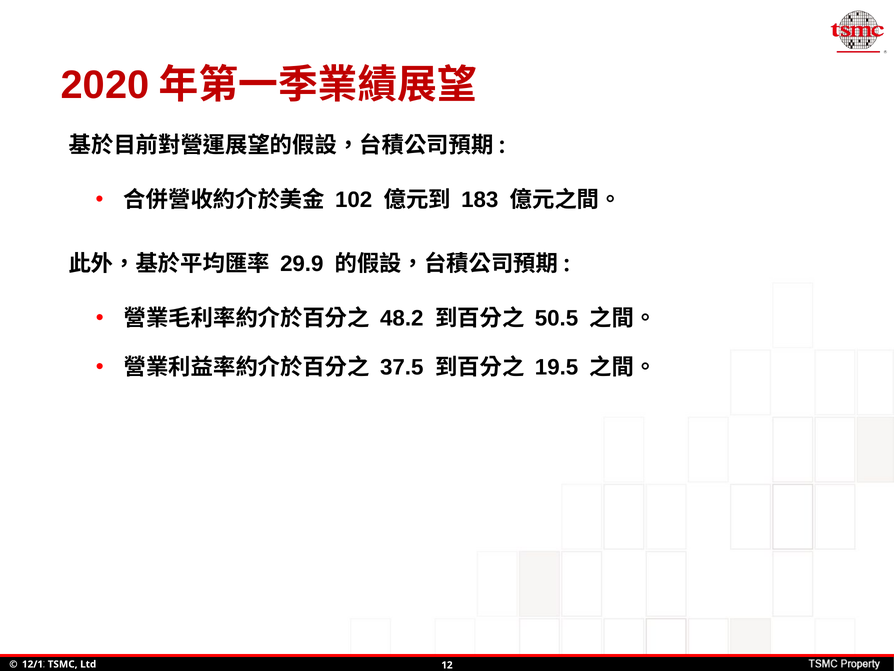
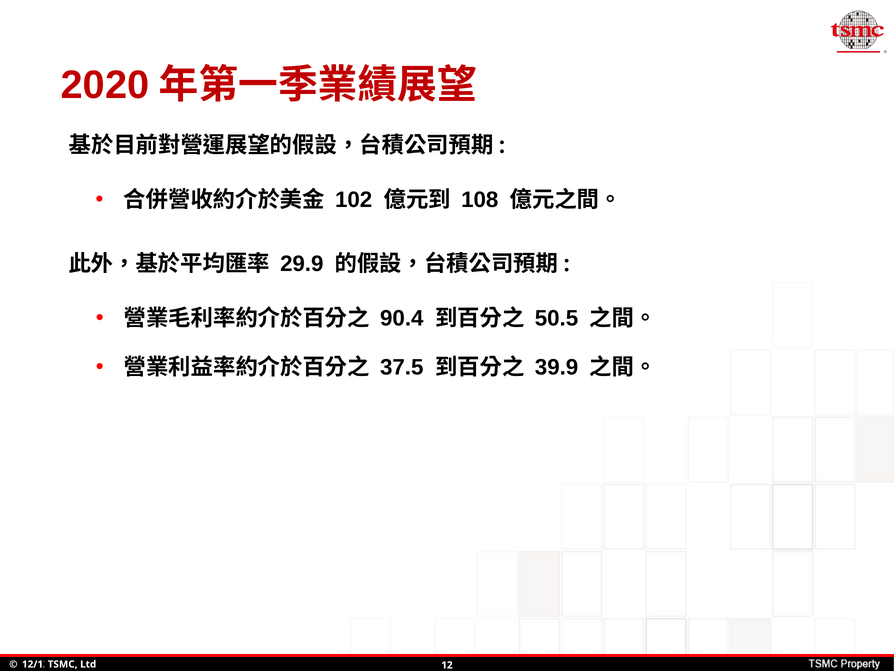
183: 183 -> 108 (480, 200)
48.2: 48.2 -> 90.4 (402, 318)
19.5: 19.5 -> 39.9 (557, 367)
